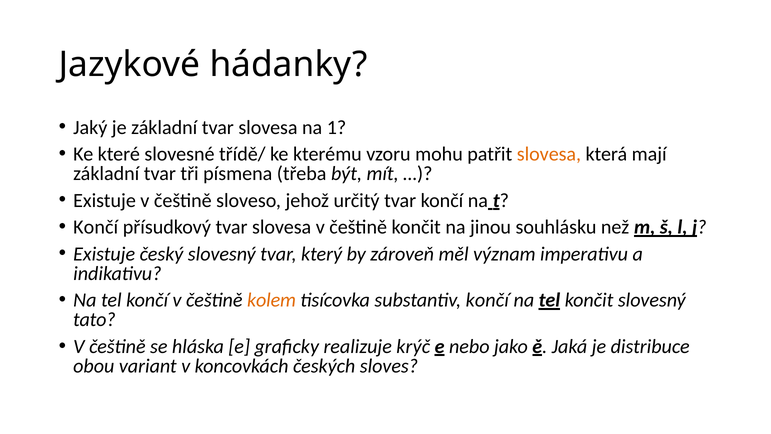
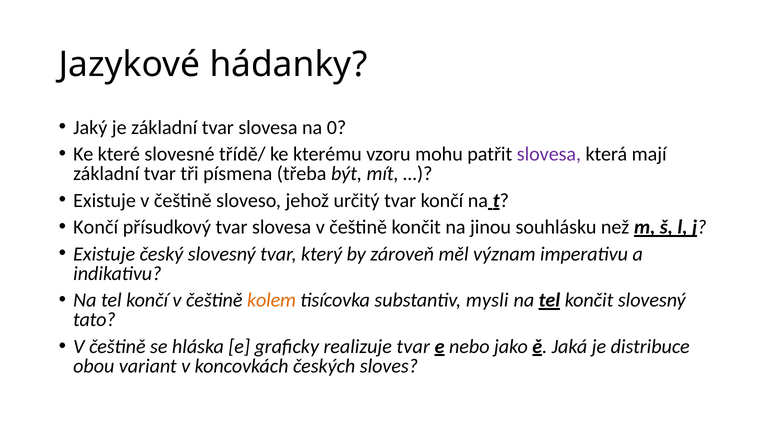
1: 1 -> 0 (336, 127)
slovesa colour: orange -> purple (549, 154)
substantiv končí: končí -> mysli (487, 300)
realizuje krýč: krýč -> tvar (413, 346)
